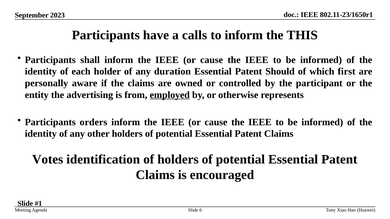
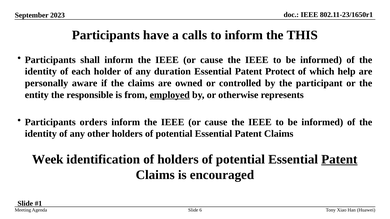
Should: Should -> Protect (280, 72)
first: first -> help (347, 72)
advertising: advertising -> responsible (90, 95)
Votes: Votes -> Week (48, 160)
Patent underline: none -> present (339, 160)
